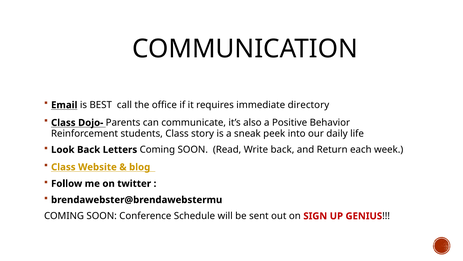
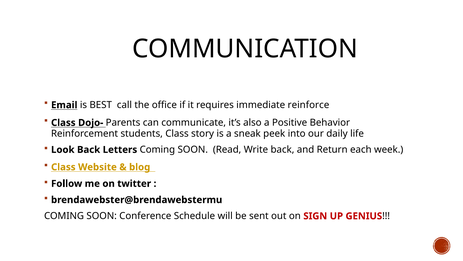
directory: directory -> reinforce (308, 105)
